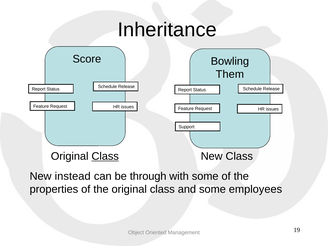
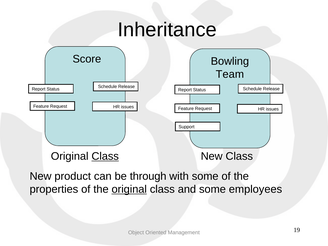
Them: Them -> Team (230, 74)
instead: instead -> product (73, 176)
original underline: none -> present (129, 189)
